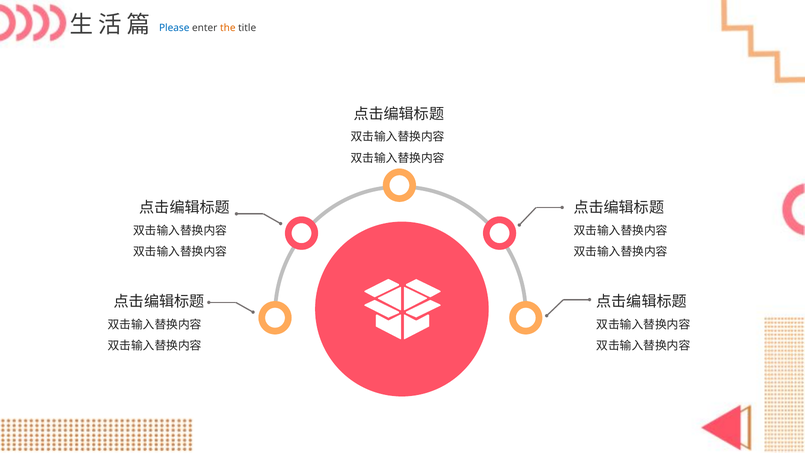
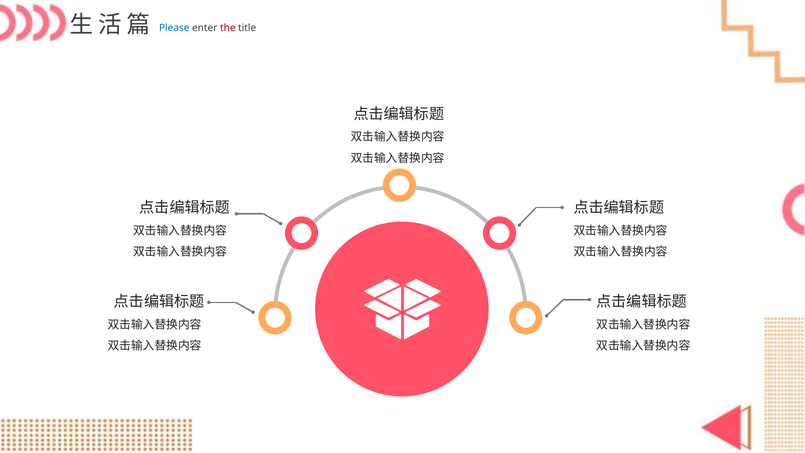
the colour: orange -> red (228, 28)
